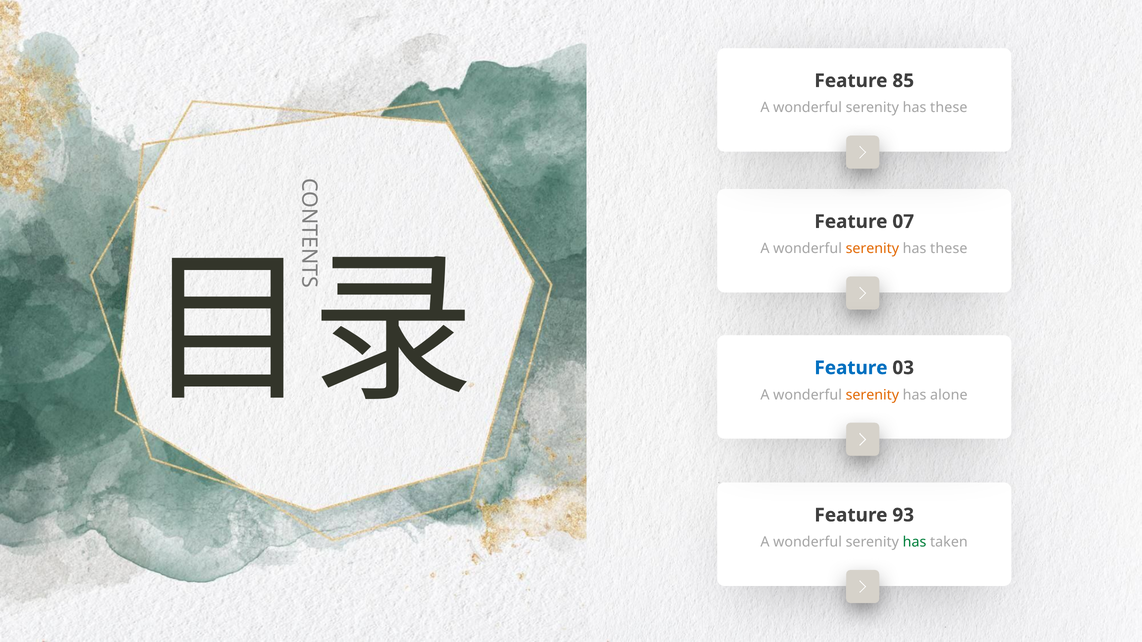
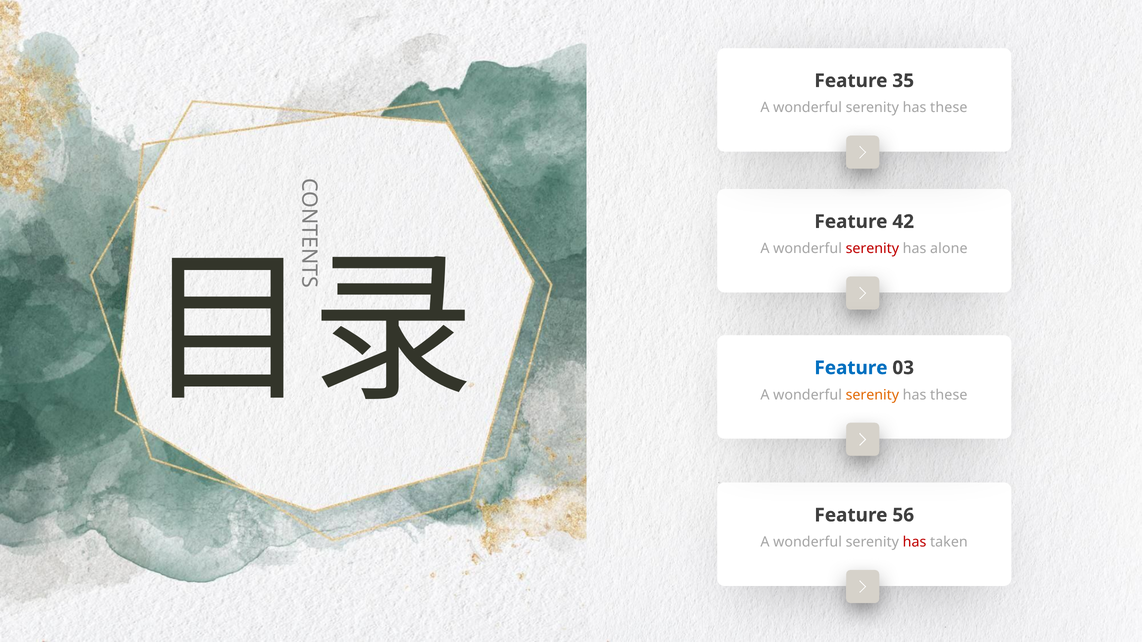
85: 85 -> 35 (903, 81)
07: 07 -> 42 (903, 222)
serenity colour: orange -> red (872, 249)
these: these -> alone (949, 249)
alone: alone -> these (949, 395)
93: 93 -> 56 (903, 515)
has colour: green -> red (915, 542)
